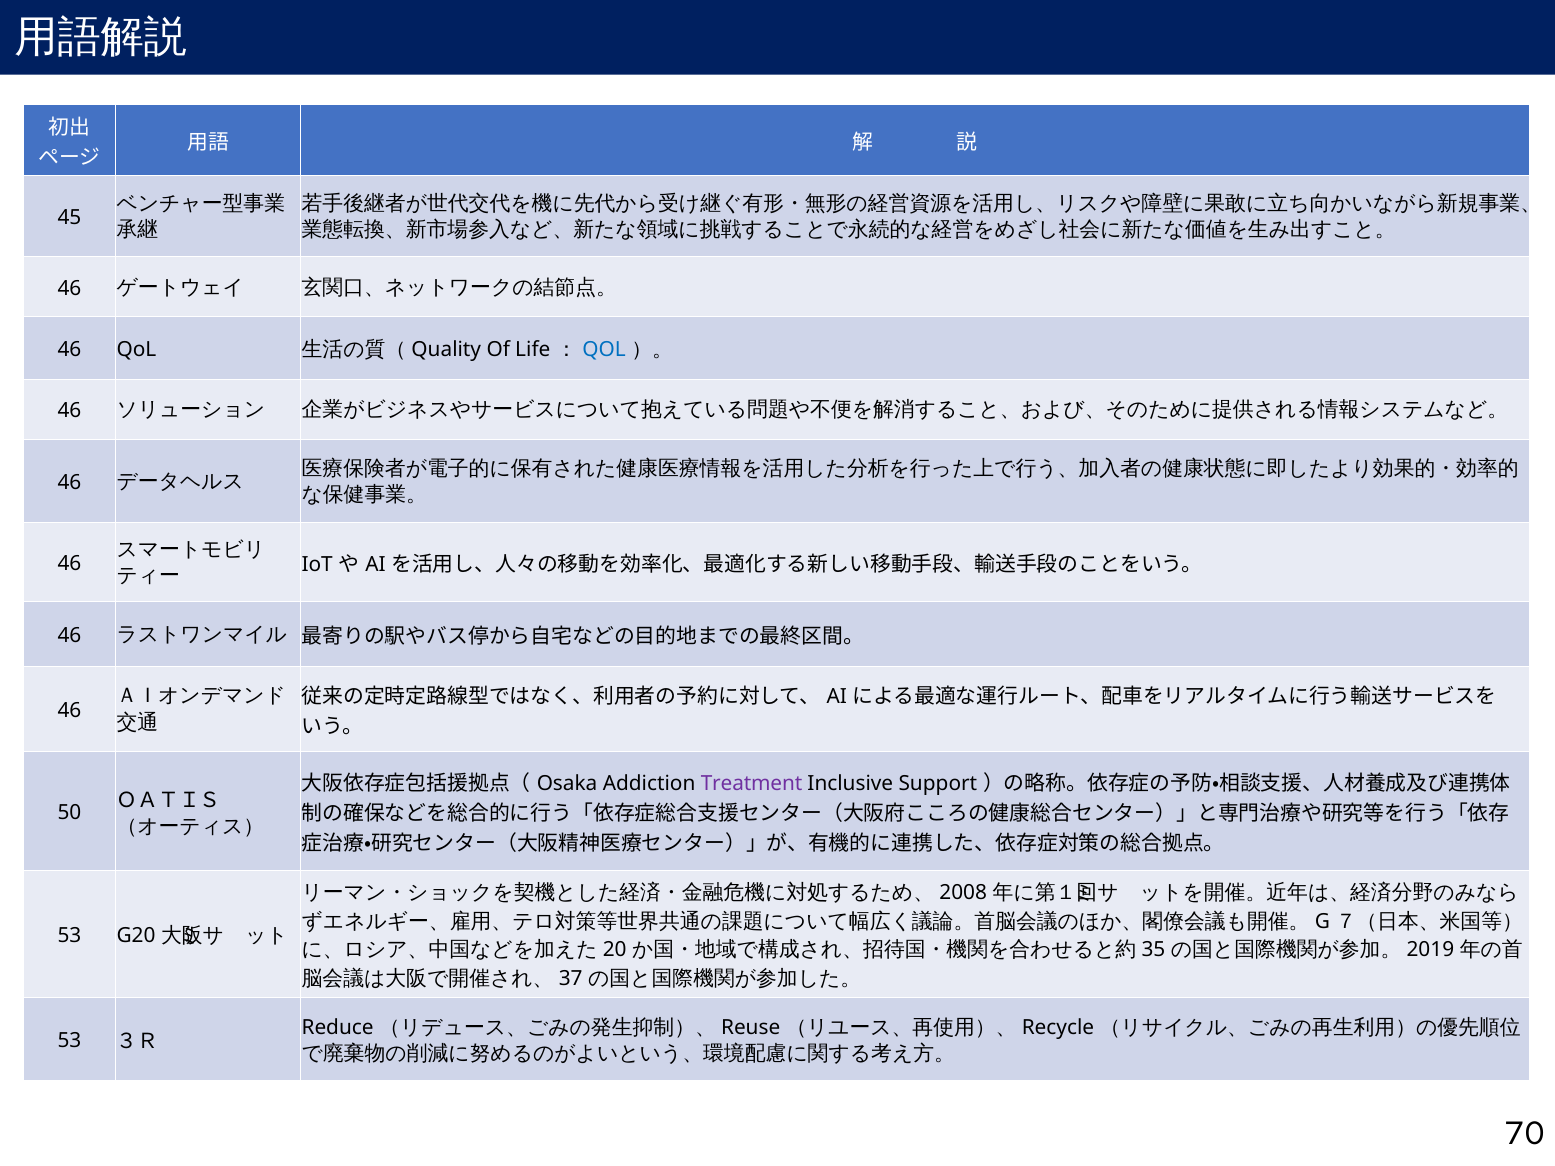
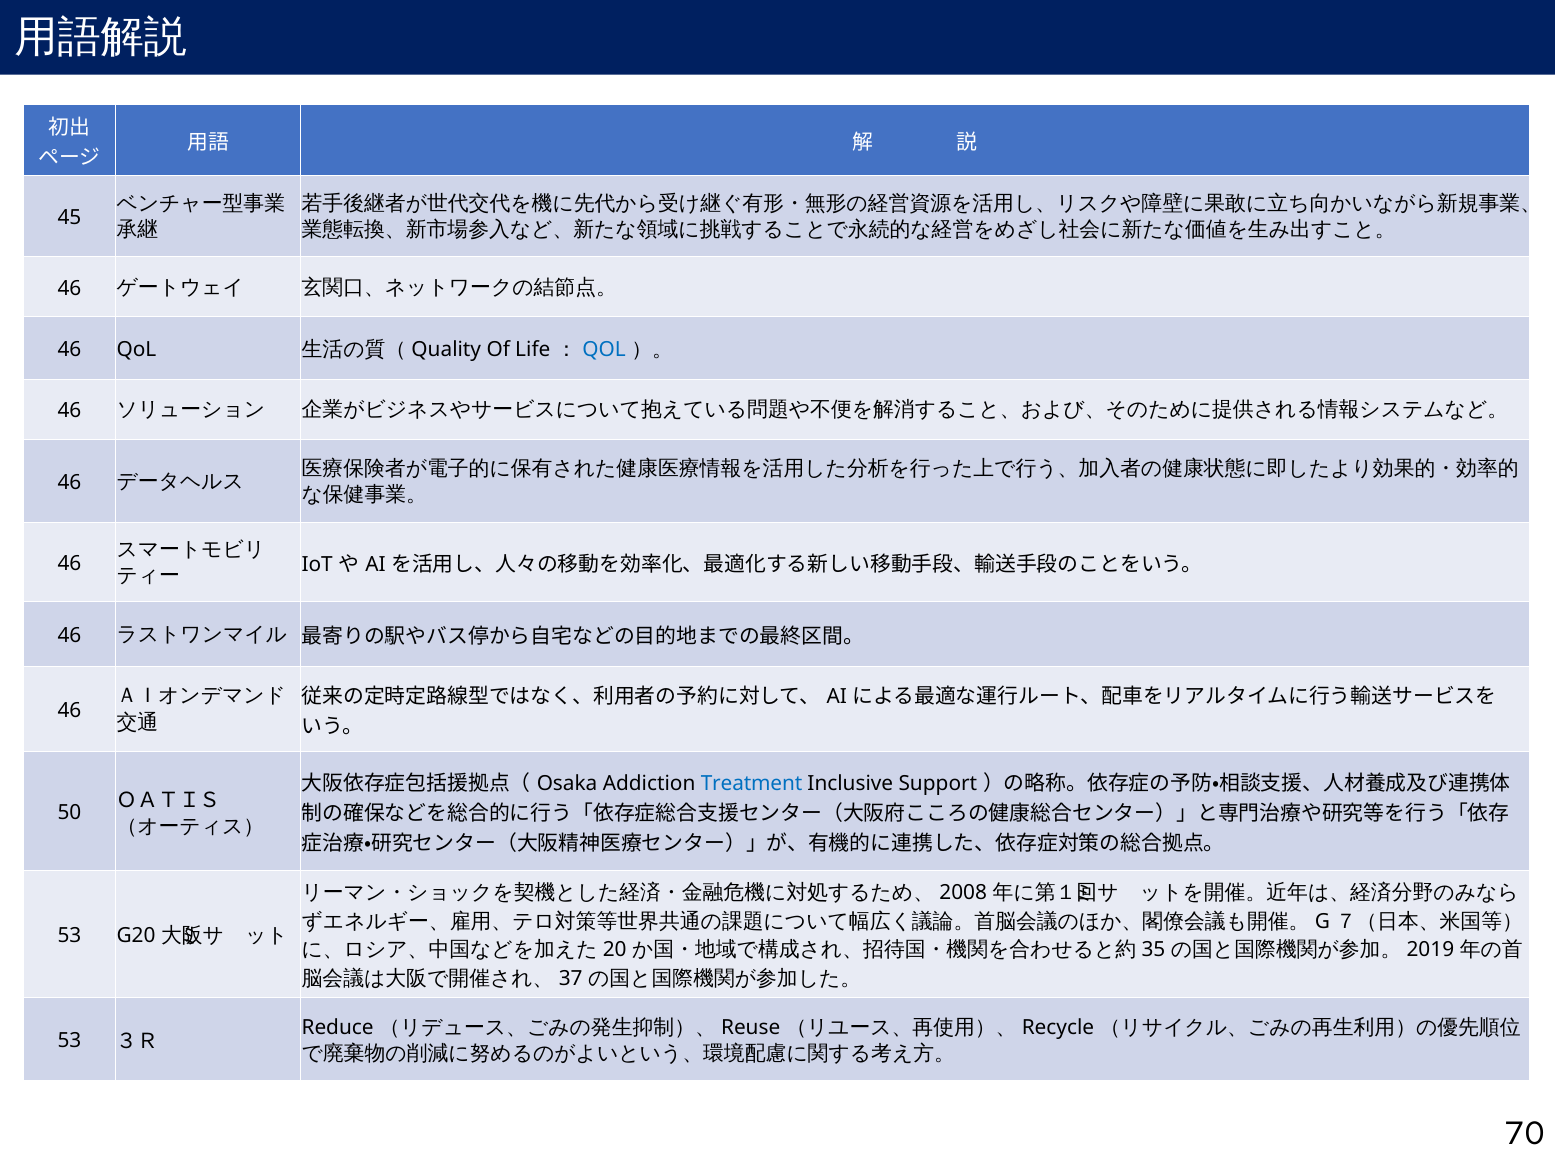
Treatment colour: purple -> blue (752, 783)
